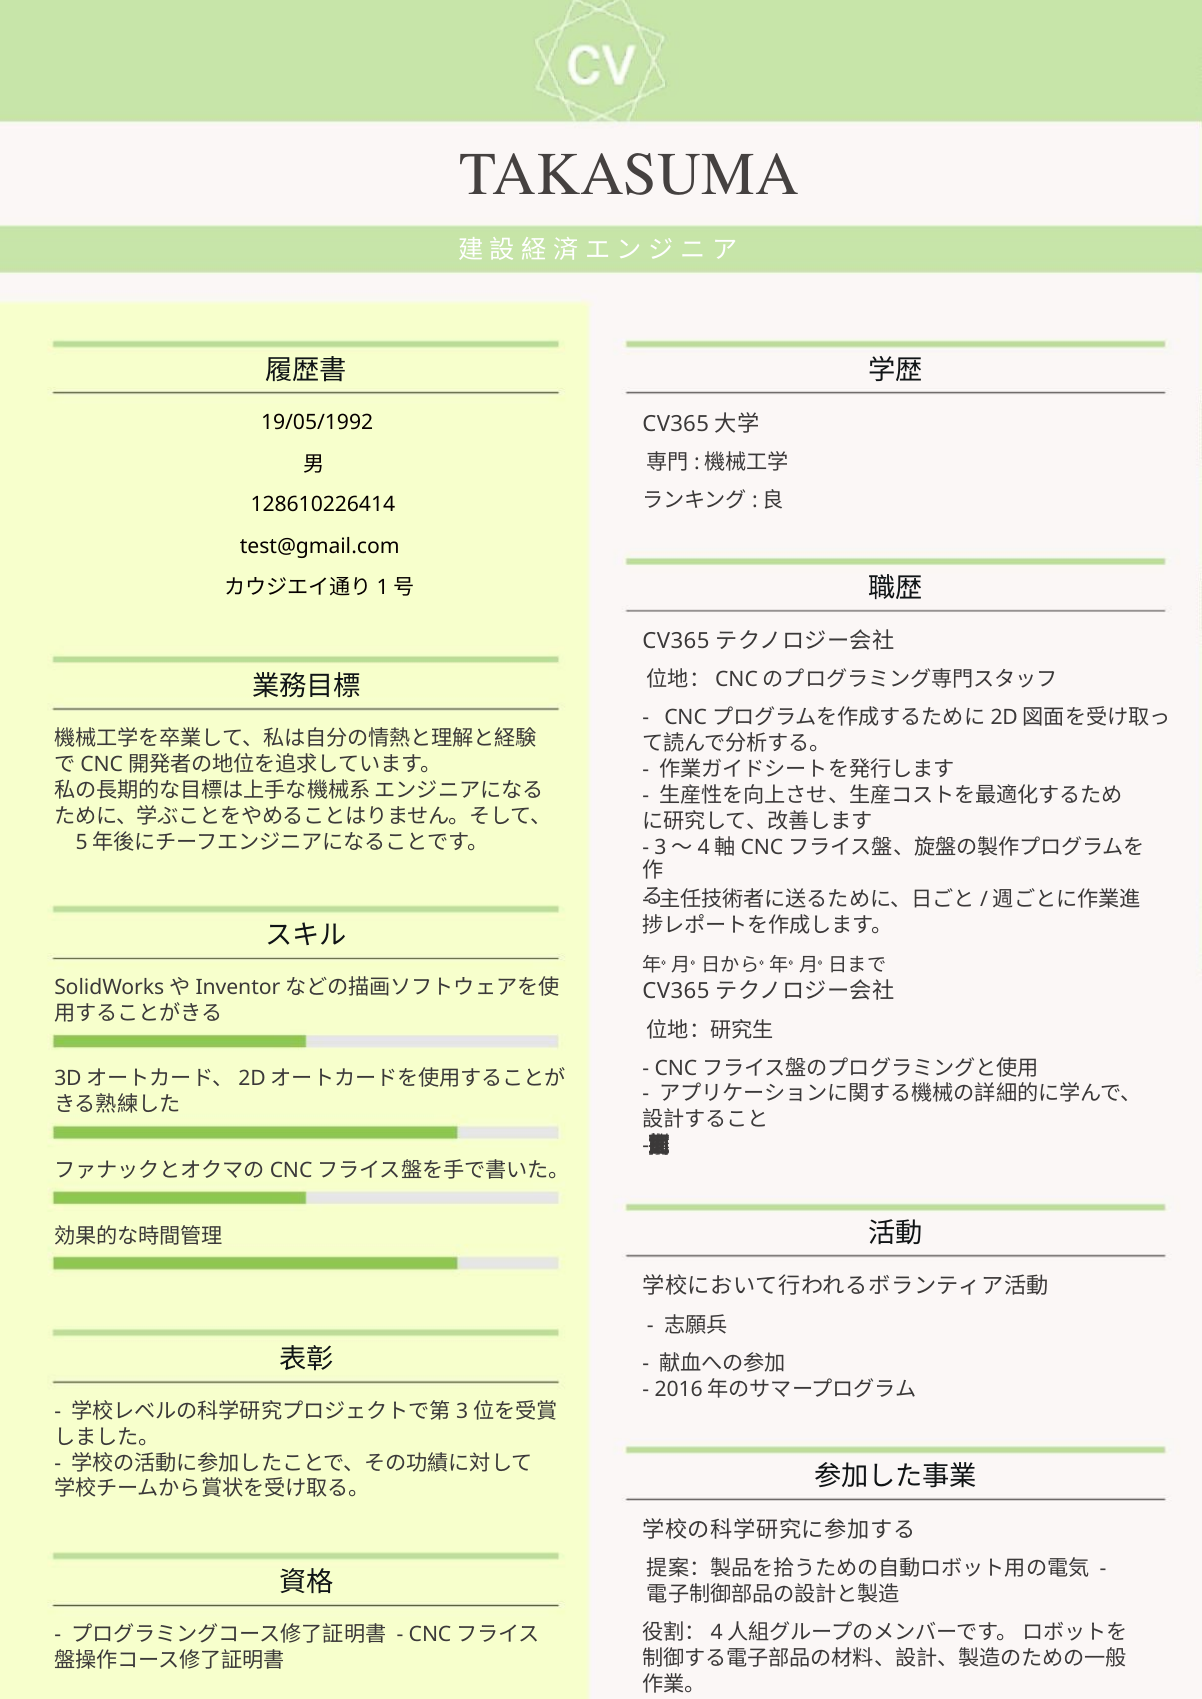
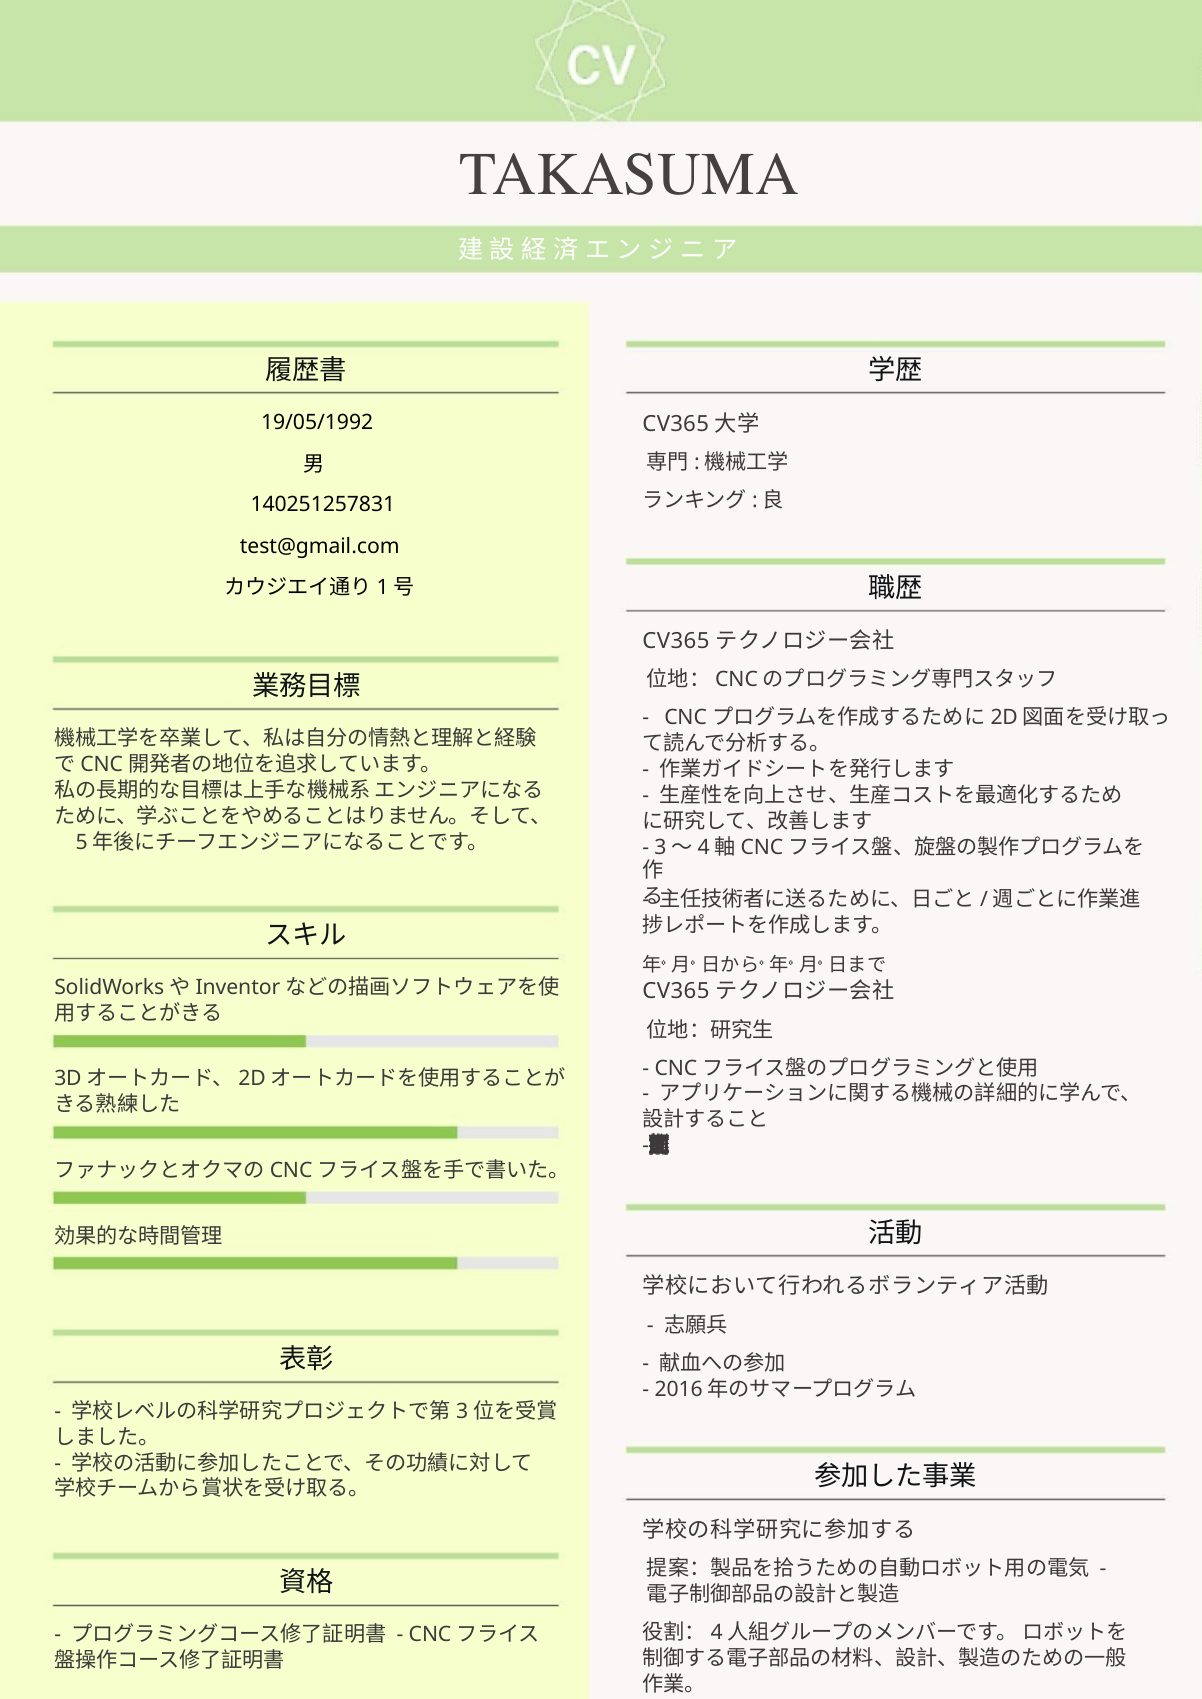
128610226414: 128610226414 -> 140251257831 (323, 505)
